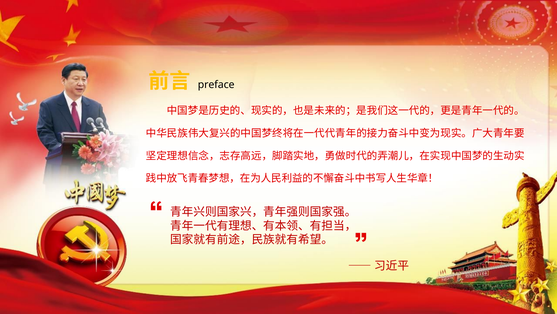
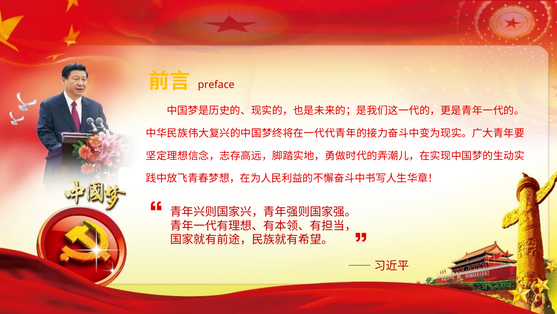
preface colour: black -> red (216, 84)
